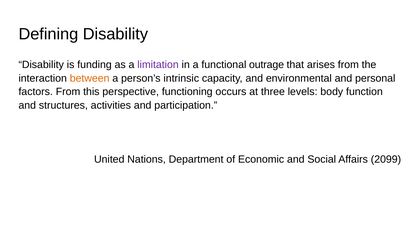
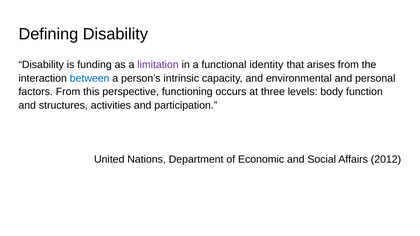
outrage: outrage -> identity (266, 65)
between colour: orange -> blue (90, 78)
2099: 2099 -> 2012 (386, 160)
